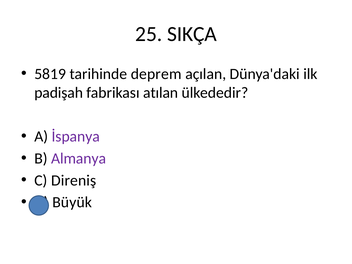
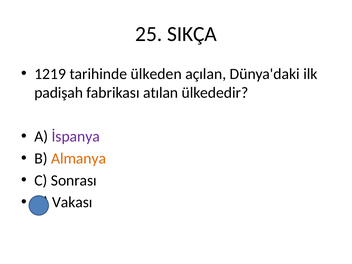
5819: 5819 -> 1219 (50, 74)
deprem: deprem -> ülkeden (156, 74)
Almanya colour: purple -> orange (79, 158)
Direniş: Direniş -> Sonrası (74, 180)
Büyük: Büyük -> Vakası (72, 202)
